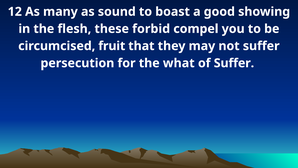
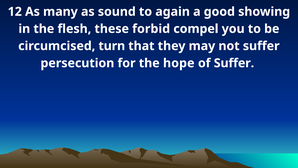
boast: boast -> again (173, 12)
fruit: fruit -> turn (112, 46)
what: what -> hope (179, 63)
